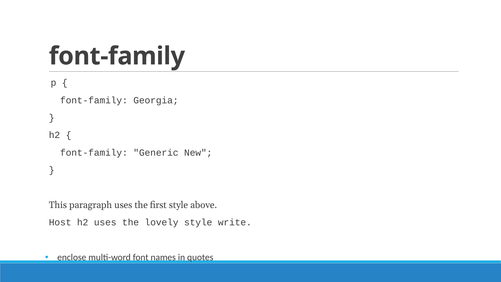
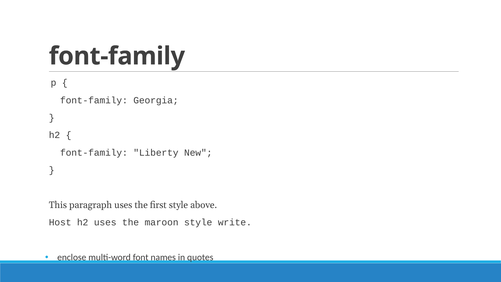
Generic: Generic -> Liberty (156, 153)
lovely: lovely -> maroon (162, 222)
